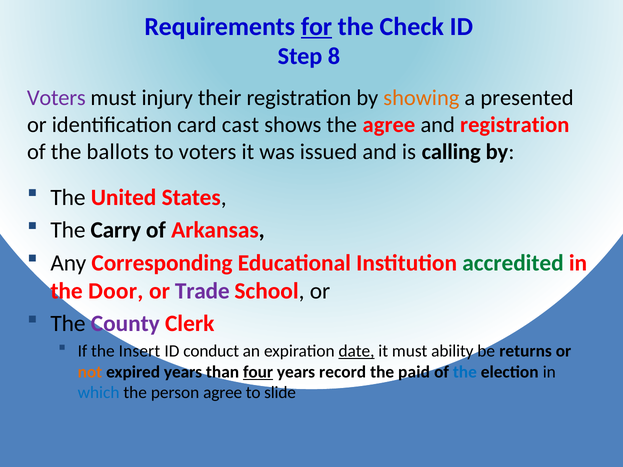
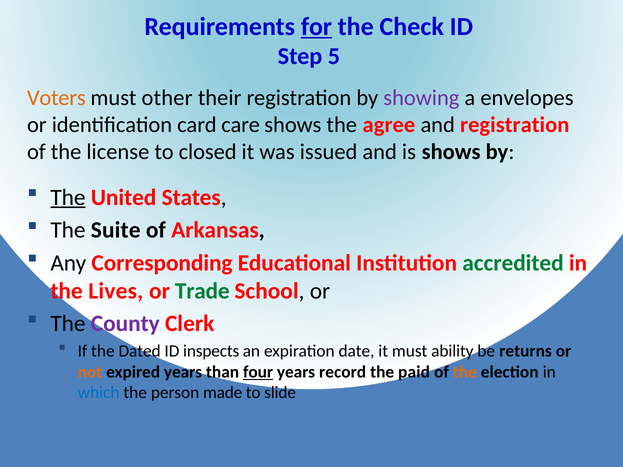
8: 8 -> 5 (334, 56)
Voters colour: purple -> orange (56, 98)
injury: injury -> other (167, 98)
showing colour: orange -> purple (421, 98)
presented: presented -> envelopes (527, 98)
cast: cast -> care (241, 125)
ballots: ballots -> license (118, 152)
to voters: voters -> closed (208, 152)
is calling: calling -> shows (451, 152)
The underline: none -> present (68, 197)
Carry: Carry -> Suite (116, 230)
Door: Door -> Lives (116, 291)
Trade colour: purple -> green (202, 291)
Insert: Insert -> Dated (140, 351)
conduct: conduct -> inspects (211, 351)
date underline: present -> none (356, 351)
the colour: blue -> orange (465, 372)
person agree: agree -> made (223, 393)
